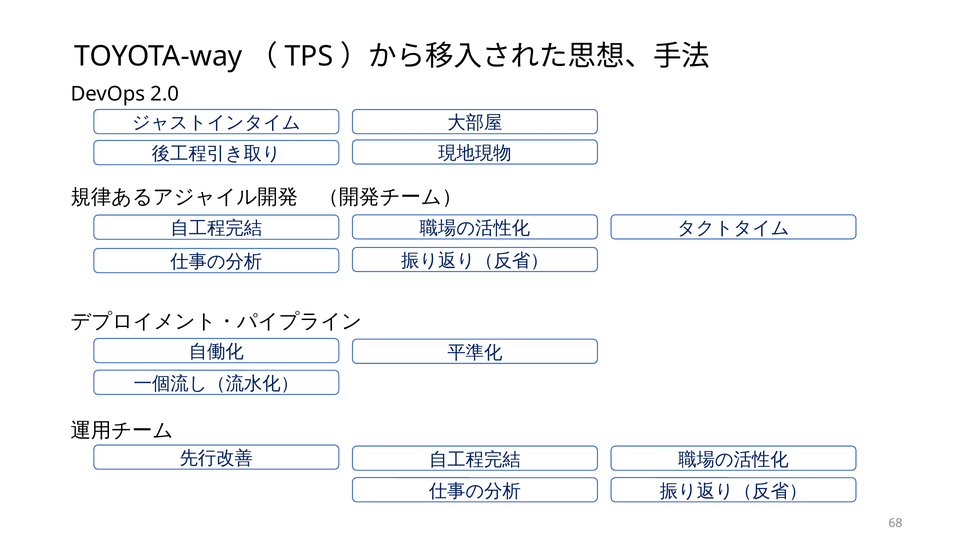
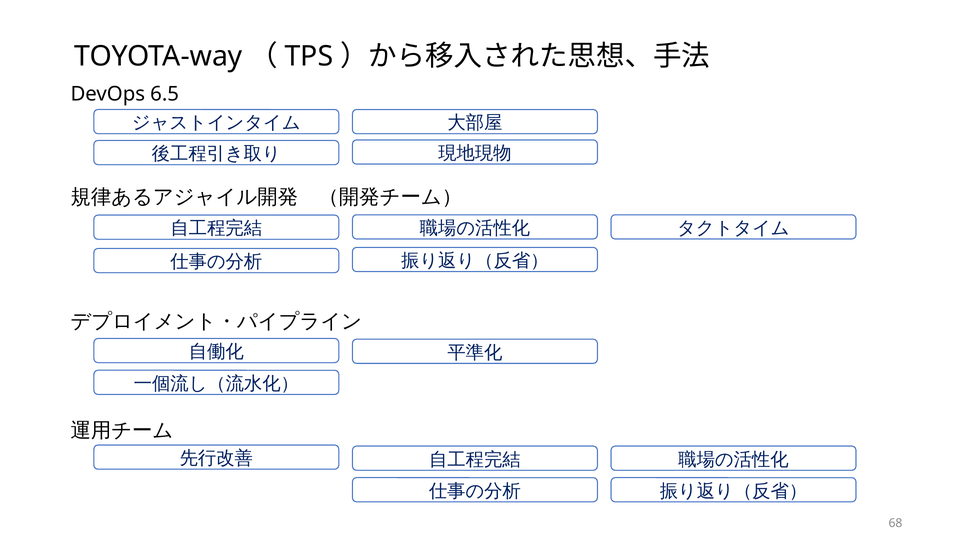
2.0: 2.0 -> 6.5 (165, 94)
